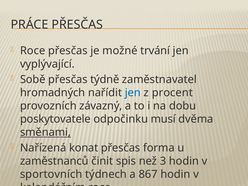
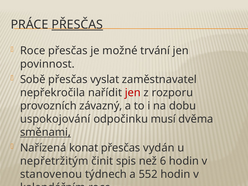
PŘESČAS underline: none -> present (77, 25)
vyplývající: vyplývající -> povinnost (47, 64)
týdně: týdně -> vyslat (105, 79)
hromadných: hromadných -> nepřekročila (53, 93)
jen colour: blue -> red (133, 93)
procent: procent -> rozporu (172, 93)
poskytovatele: poskytovatele -> uspokojování (55, 119)
forma: forma -> vydán (159, 148)
zaměstnanců: zaměstnanců -> nepřetržitým (54, 161)
3: 3 -> 6 (163, 161)
sportovních: sportovních -> stanovenou (51, 174)
867: 867 -> 552 (148, 174)
